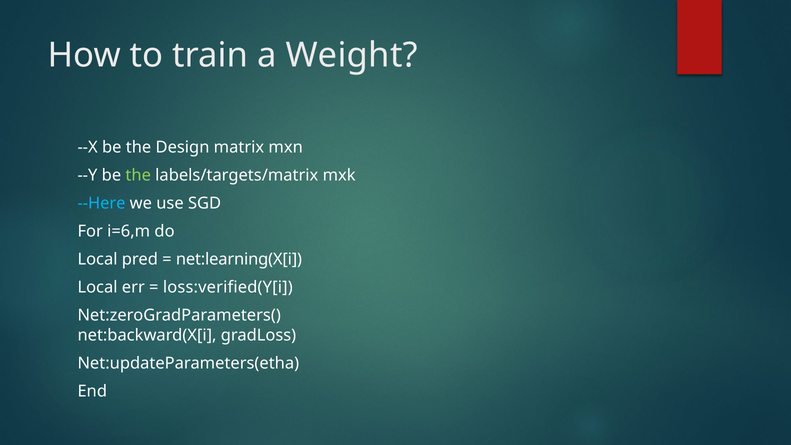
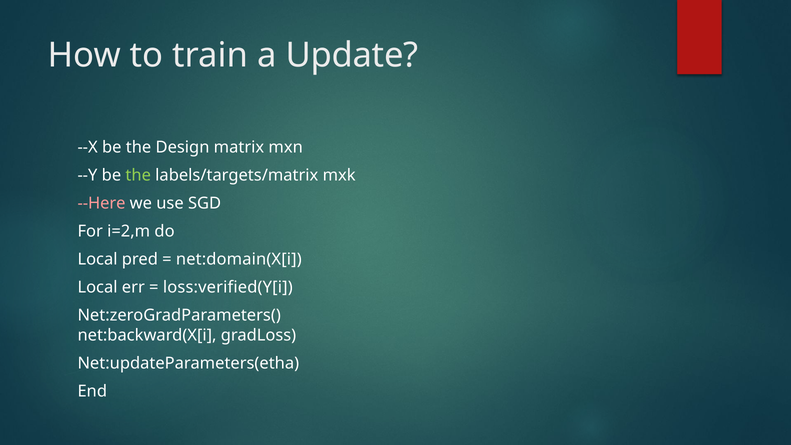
Weight: Weight -> Update (352, 56)
--Here colour: light blue -> pink (102, 203)
i=6,m: i=6,m -> i=2,m (129, 231)
net:learning(X[i: net:learning(X[i -> net:domain(X[i (239, 259)
